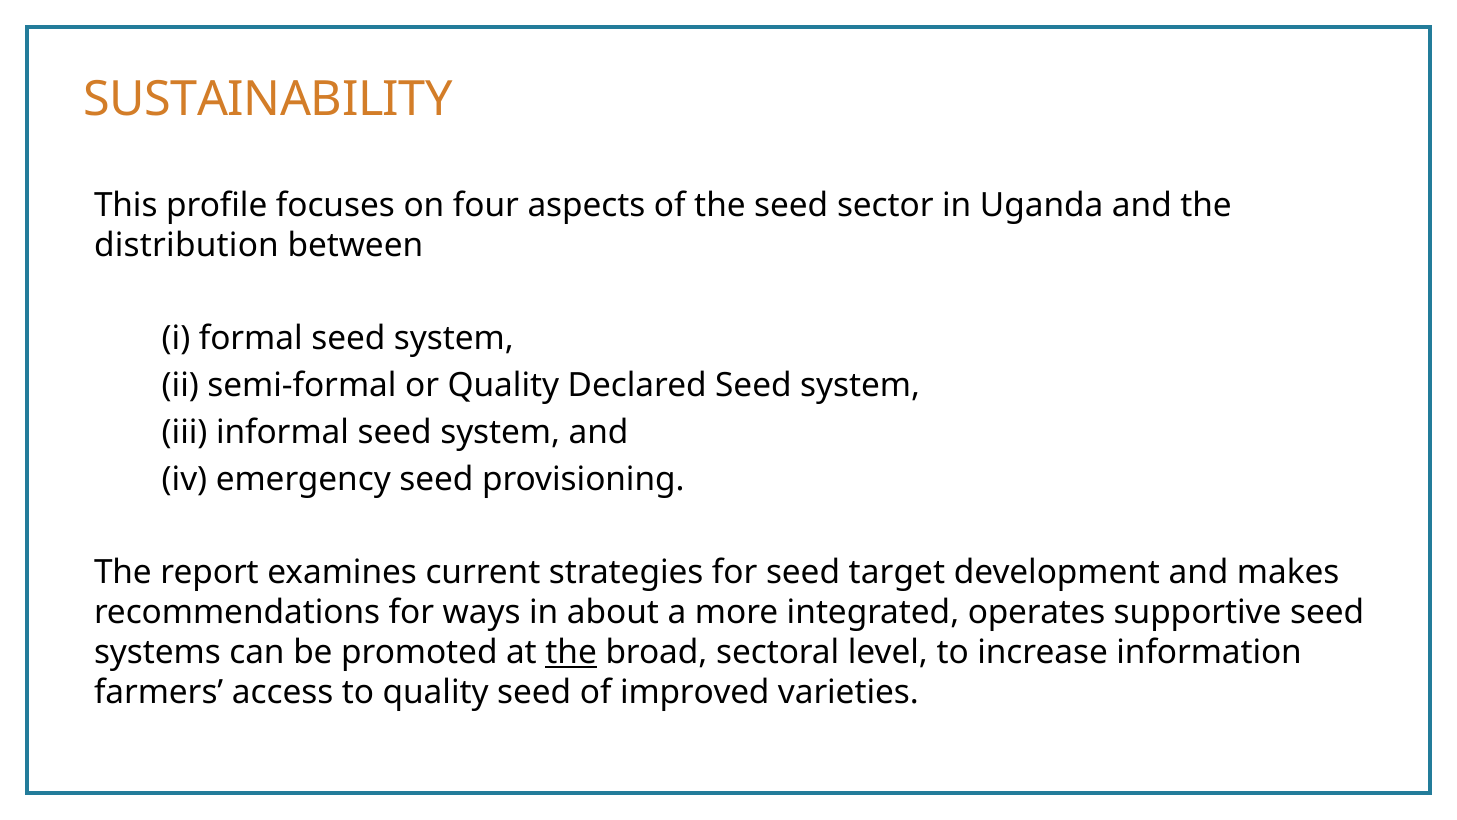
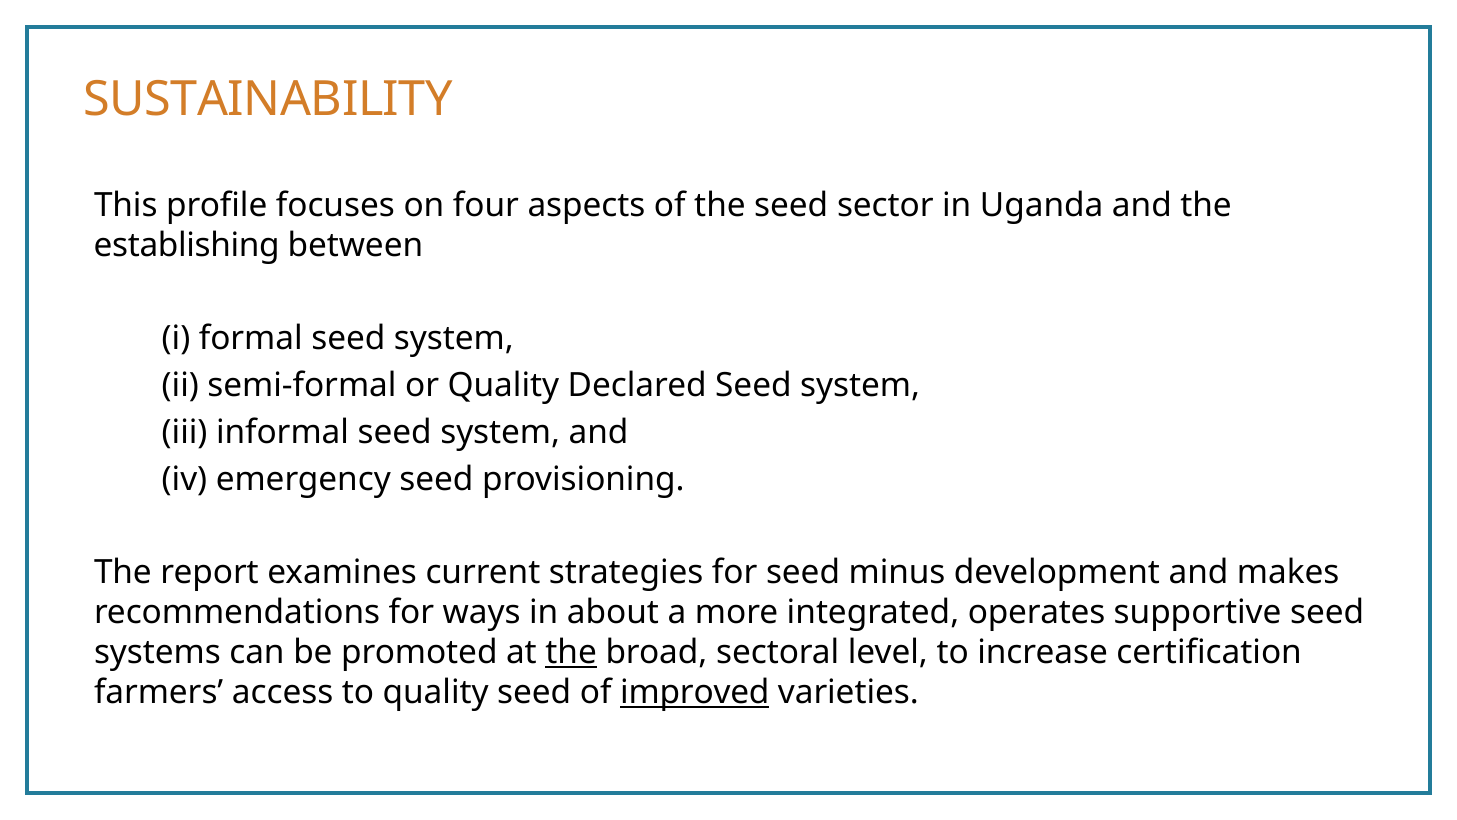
distribution: distribution -> establishing (187, 245)
target: target -> minus (897, 572)
information: information -> certification (1209, 652)
improved underline: none -> present (695, 693)
